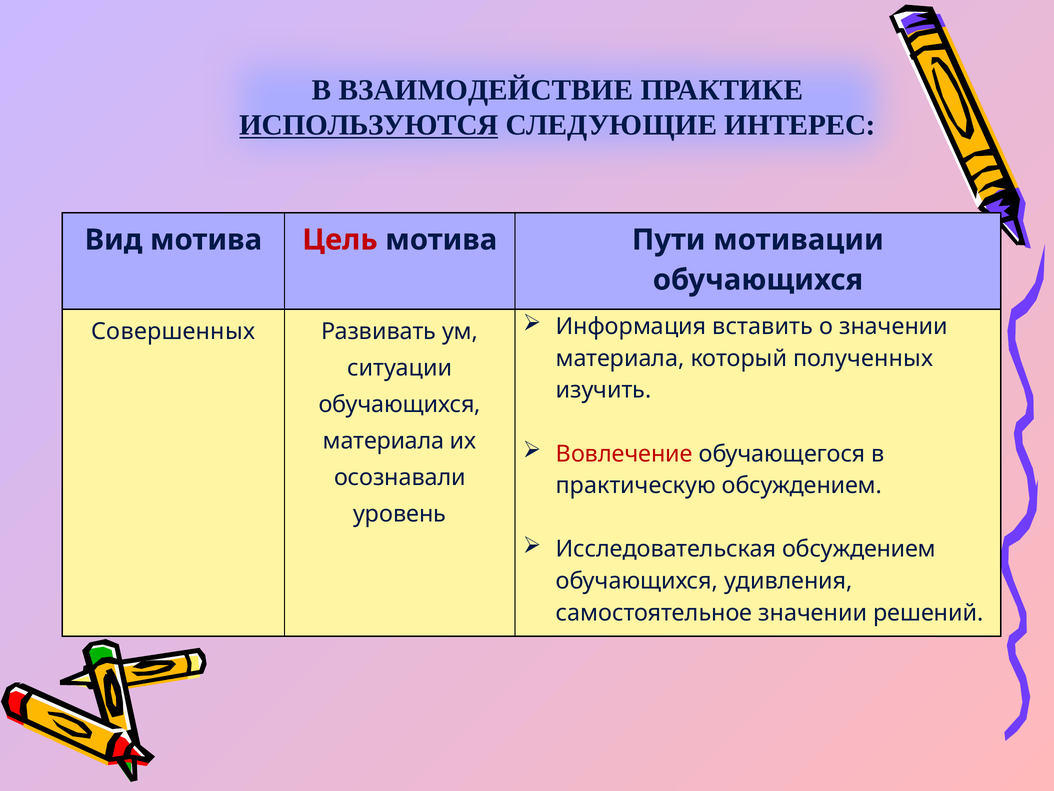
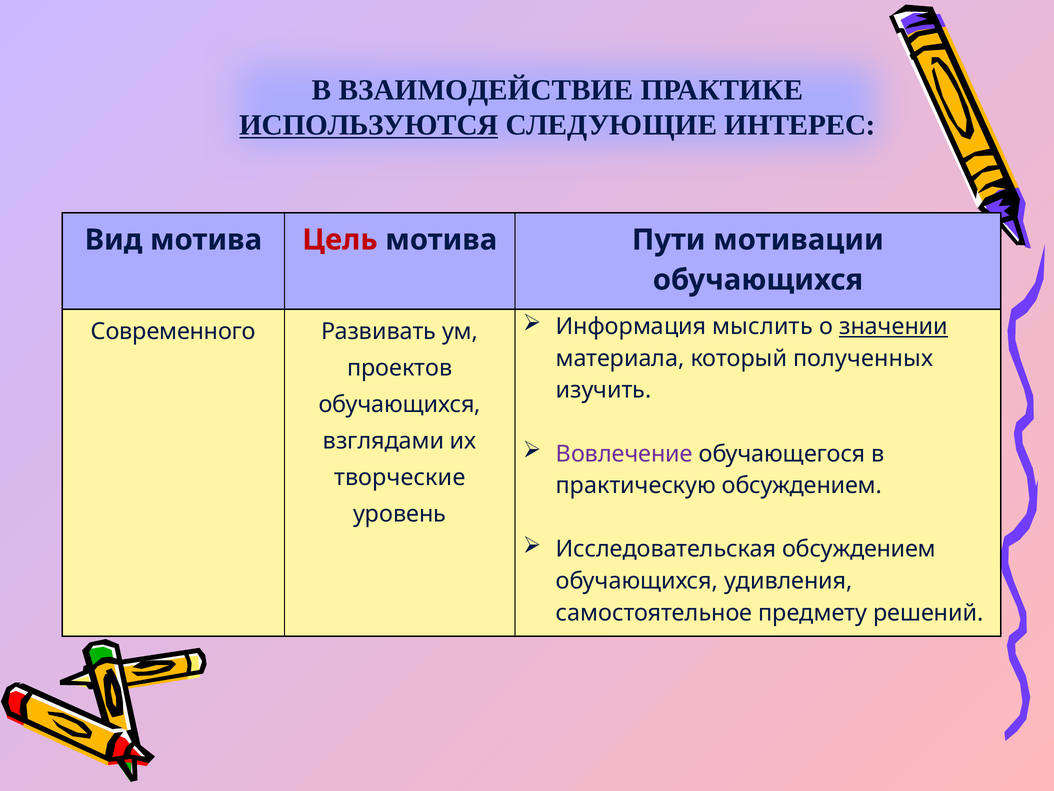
вставить: вставить -> мыслить (763, 326)
значении underline: none -> present (894, 326)
Совершенных: Совершенных -> Современного (173, 331)
ситуации: ситуации -> проектов (400, 368)
материала: материала -> взглядами (383, 441)
Вовлечение colour: red -> purple (624, 454)
осознавали: осознавали -> творческие (400, 477)
самостоятельное значении: значении -> предмету (813, 612)
